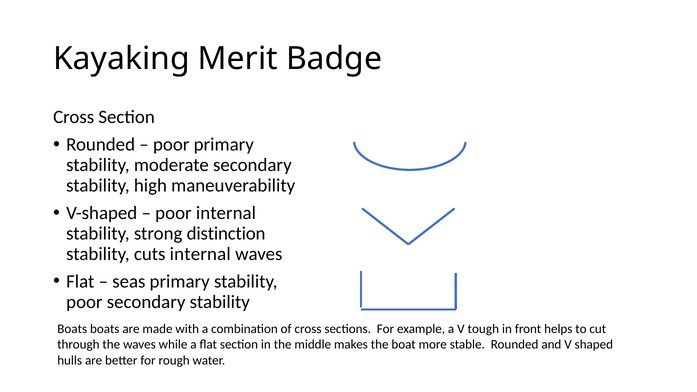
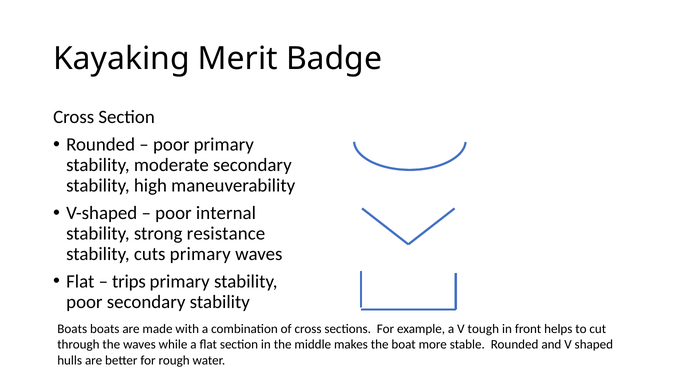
distinction: distinction -> resistance (226, 233)
cuts internal: internal -> primary (200, 254)
seas: seas -> trips (129, 281)
